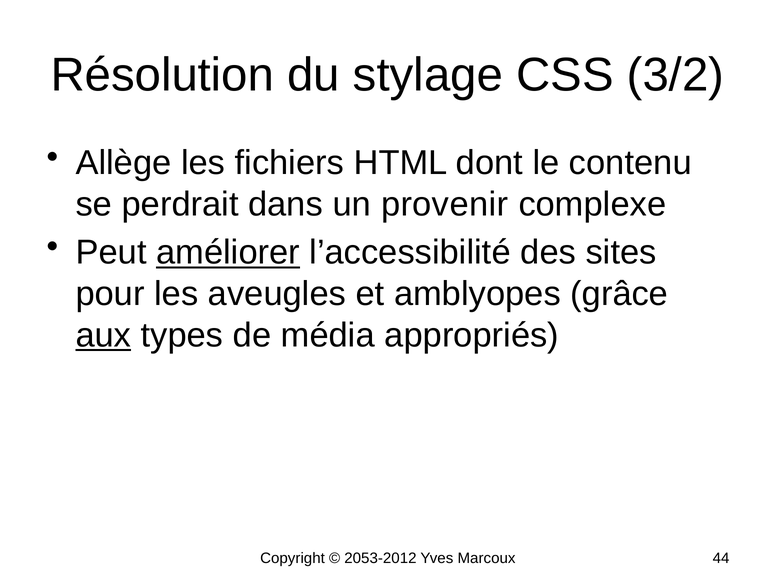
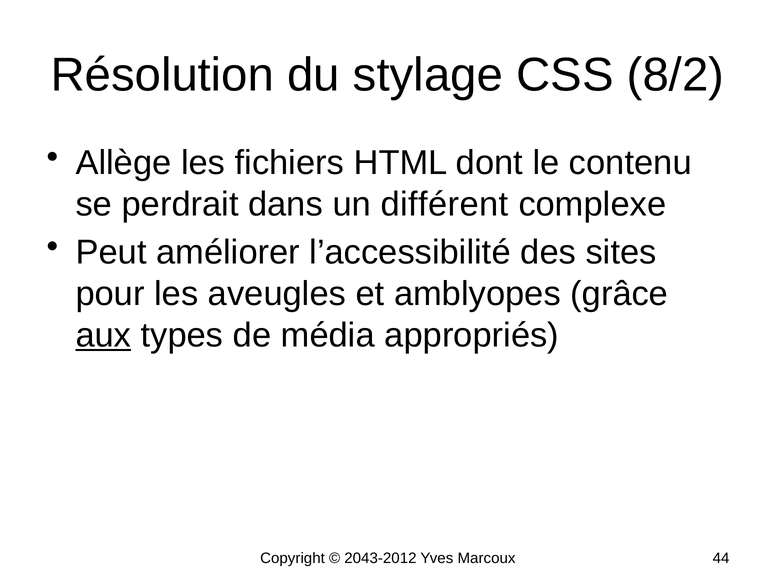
3/2: 3/2 -> 8/2 (676, 75)
provenir: provenir -> différent (445, 204)
améliorer underline: present -> none (228, 252)
2053-2012: 2053-2012 -> 2043-2012 (380, 559)
